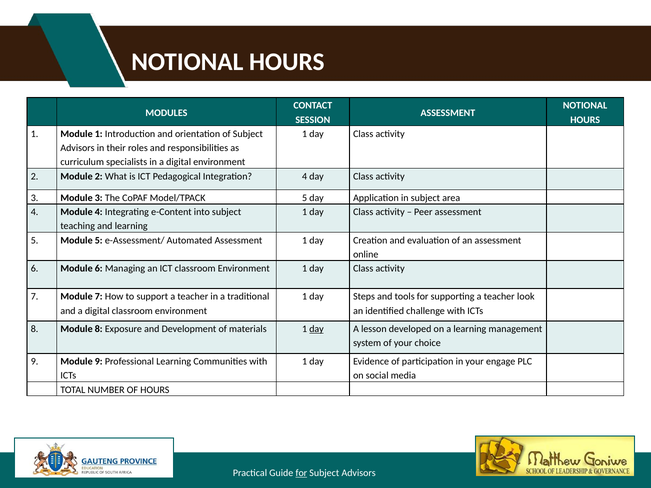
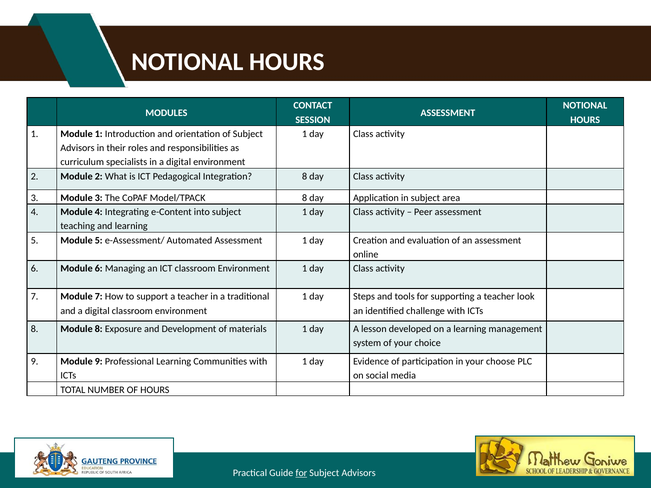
Integration 4: 4 -> 8 (305, 176)
Model/TPACK 5: 5 -> 8 (305, 198)
day underline: present -> none (317, 329)
engage: engage -> choose (501, 362)
